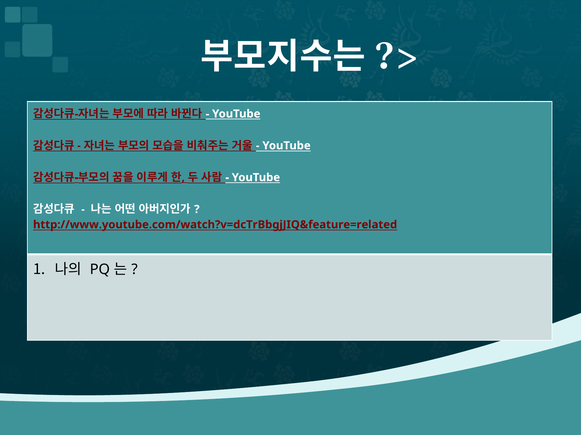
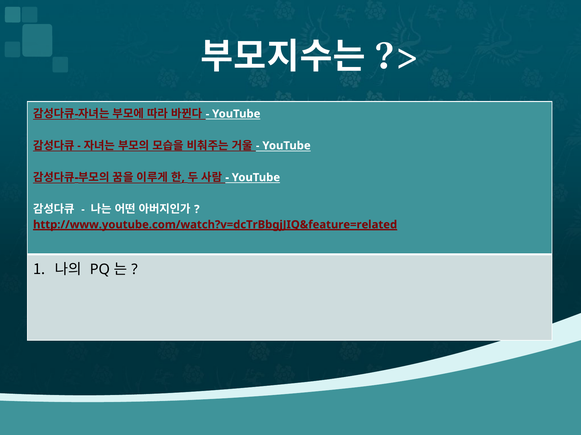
http://www.youtube.com/watch?v=dcTrBbgjJIQ&feature=related underline: none -> present (215, 225)
